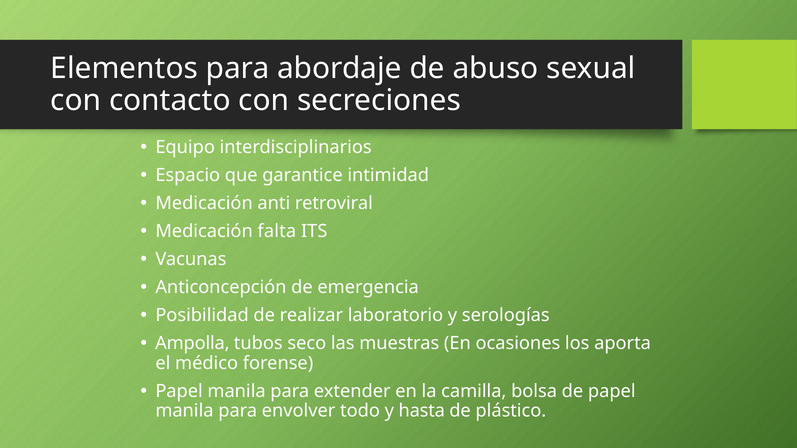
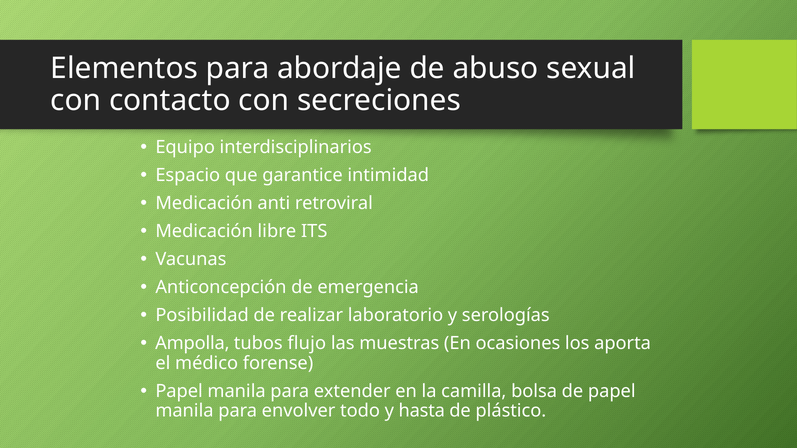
falta: falta -> libre (277, 232)
seco: seco -> flujo (307, 344)
